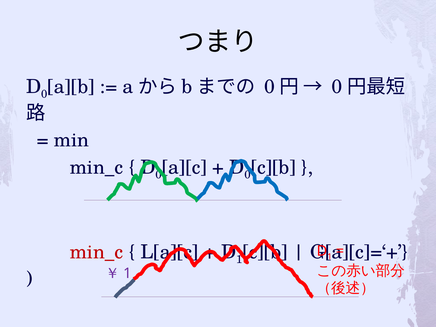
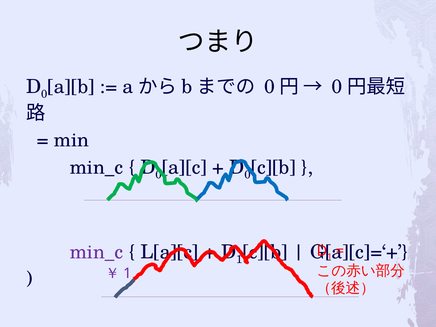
min_c colour: red -> purple (96, 252)
